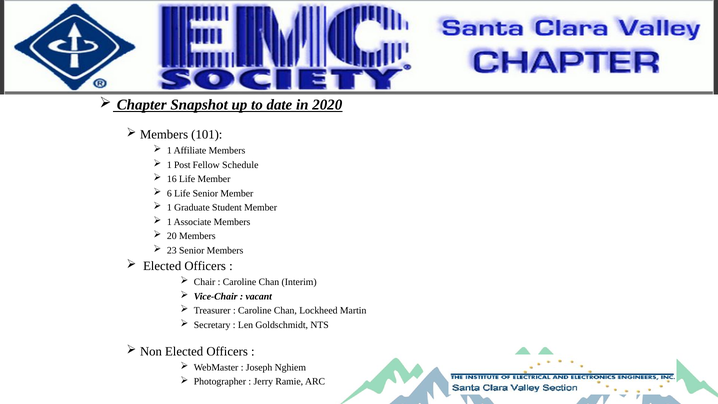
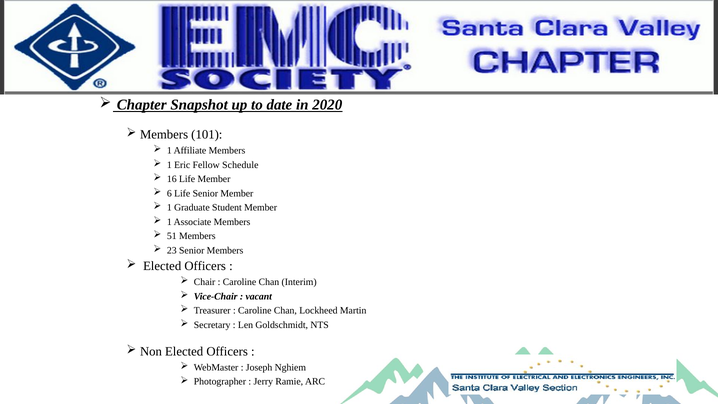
Post: Post -> Eric (182, 165)
20: 20 -> 51 (172, 236)
